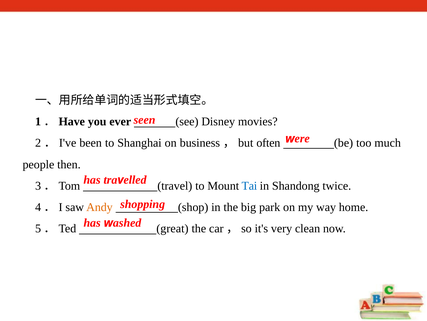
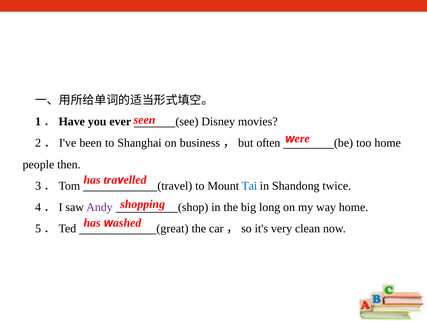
too much: much -> home (388, 143)
Andy colour: orange -> purple (99, 207)
park: park -> long (270, 207)
